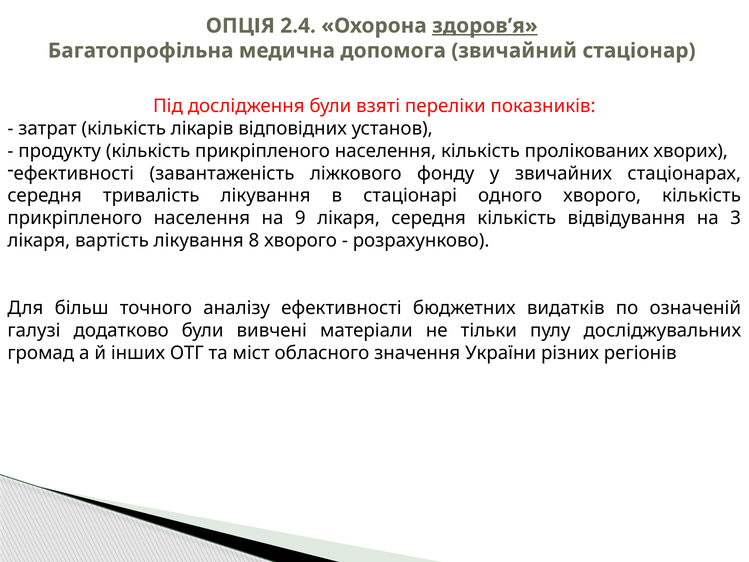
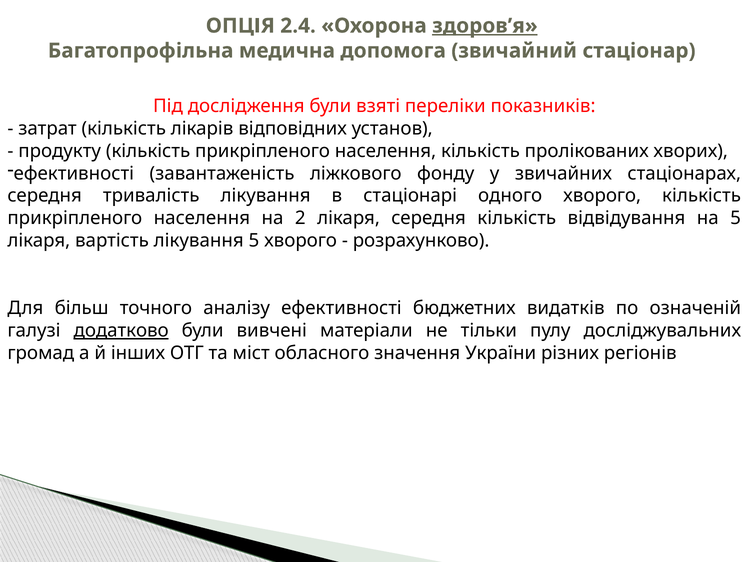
9: 9 -> 2 (300, 218)
на 3: 3 -> 5 (736, 218)
лікування 8: 8 -> 5 (254, 241)
додатково underline: none -> present (121, 331)
